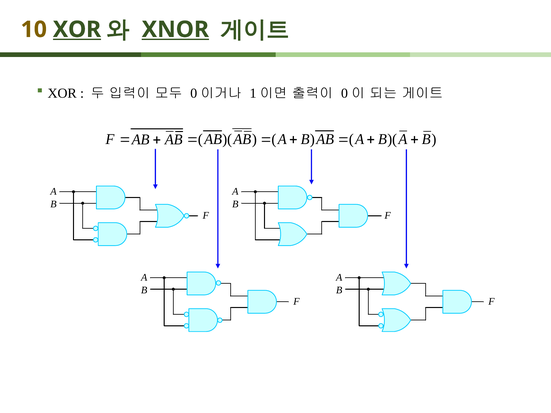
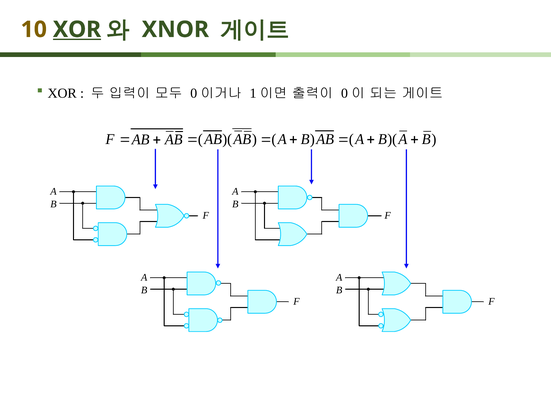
XNOR underline: present -> none (175, 29)
